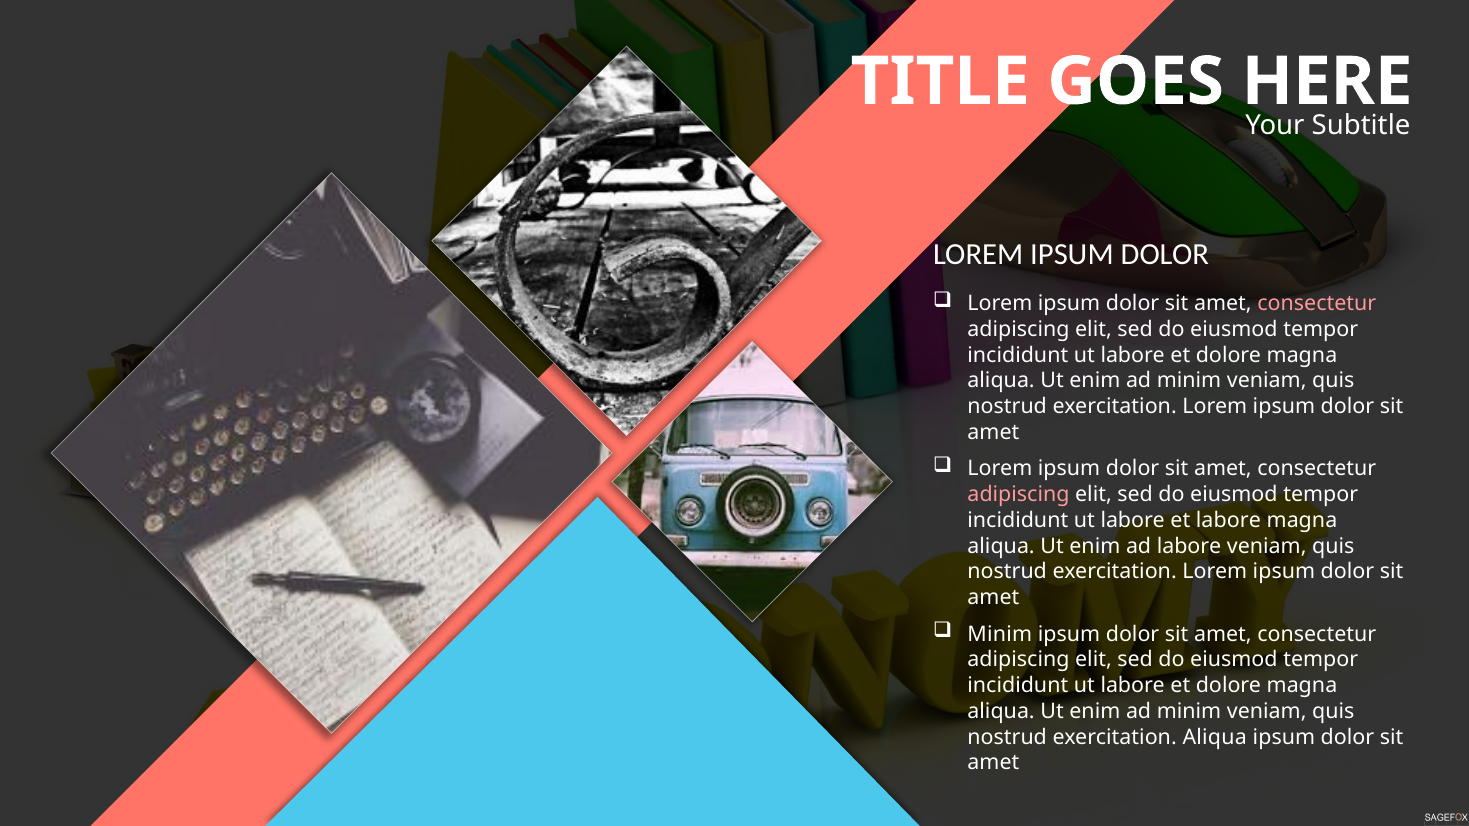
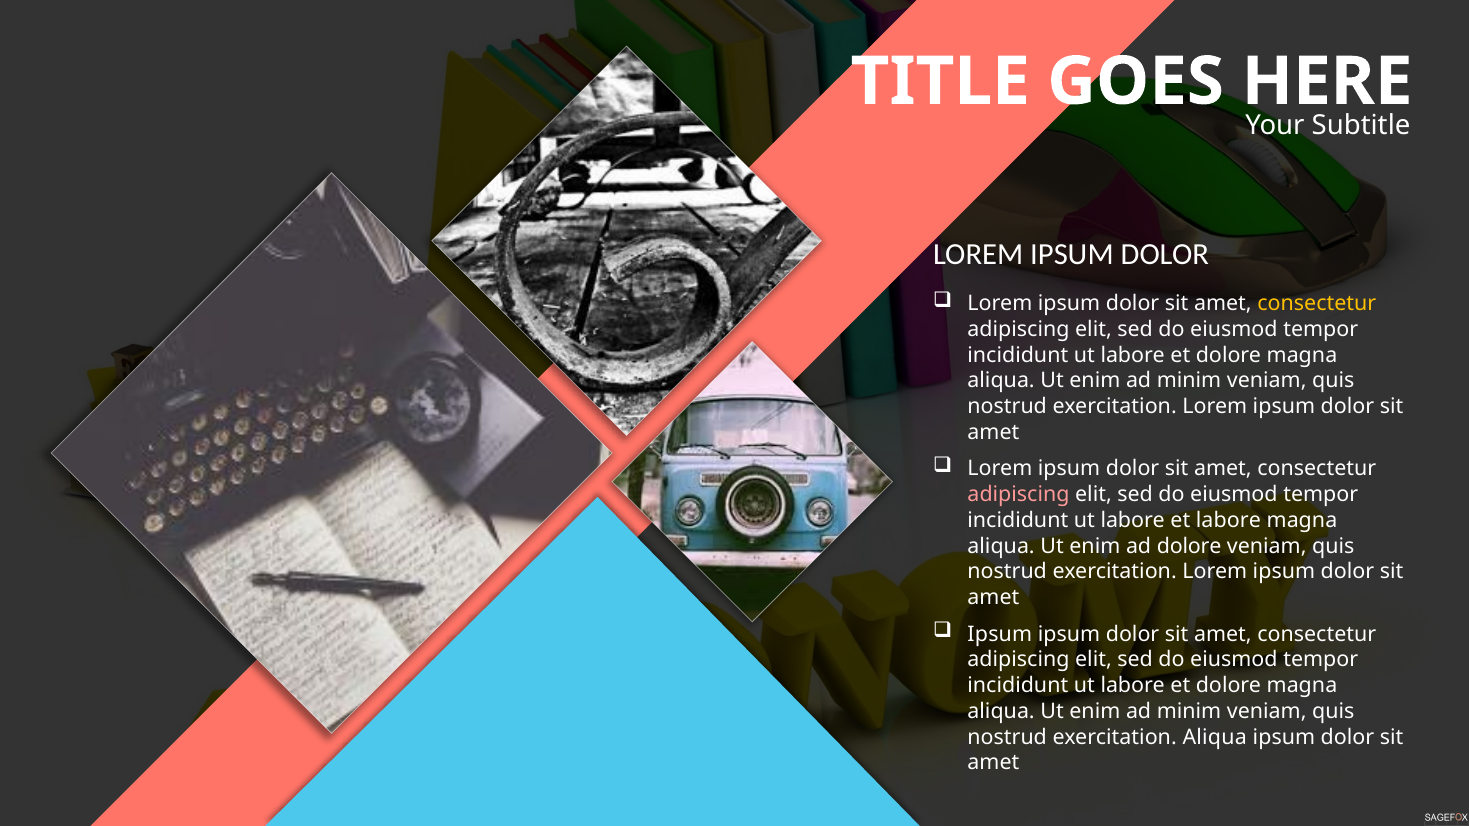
consectetur colour: pink -> yellow (1317, 304)
ad labore: labore -> dolore (1189, 546)
Minim: Minim -> Ipsum (1000, 634)
